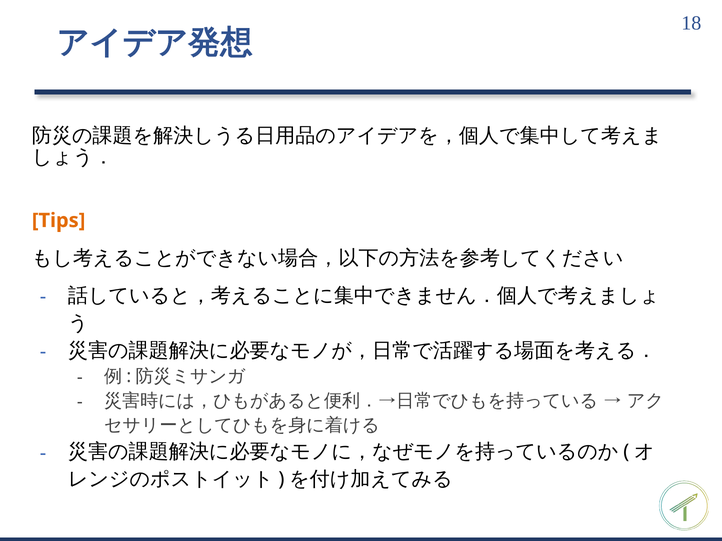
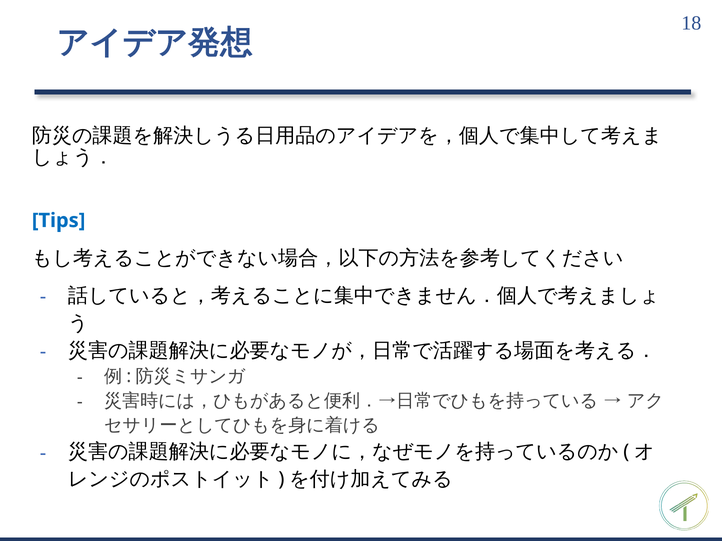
Tips colour: orange -> blue (59, 221)
